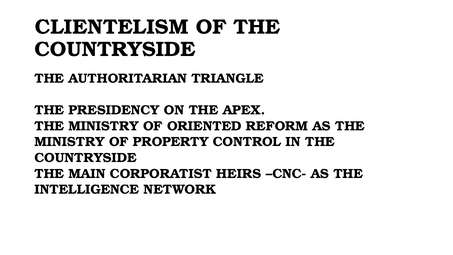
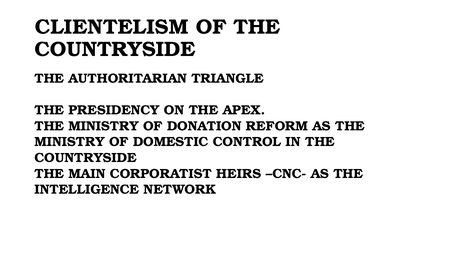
ORIENTED: ORIENTED -> DONATION (204, 126)
PROPERTY: PROPERTY -> DOMESTIC (171, 142)
